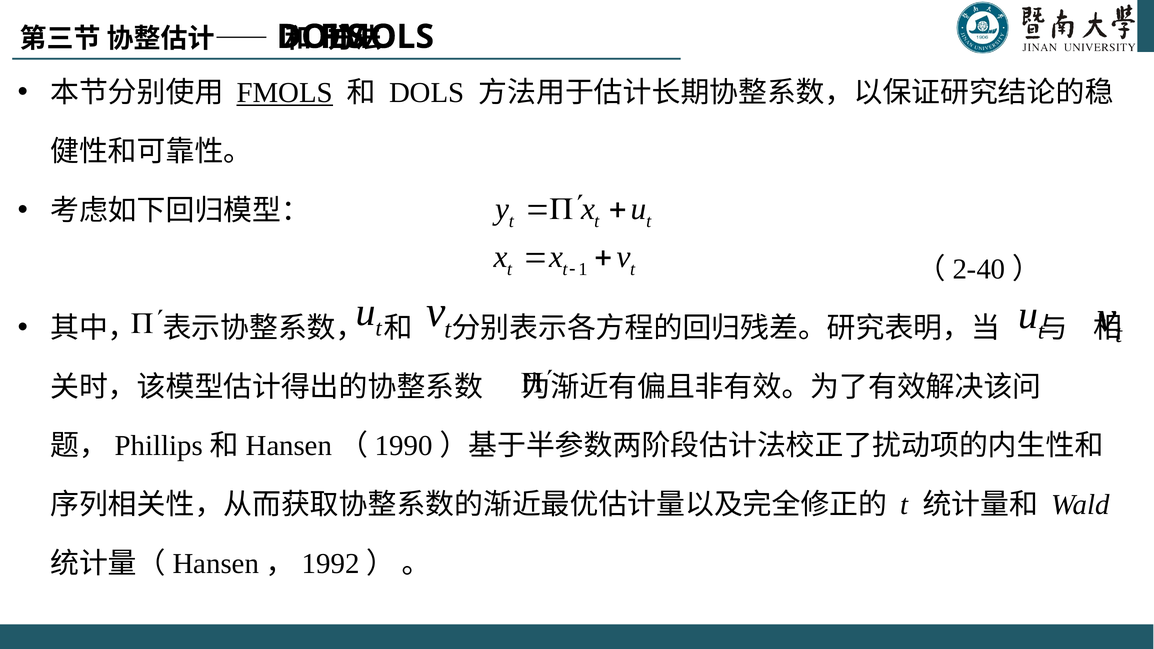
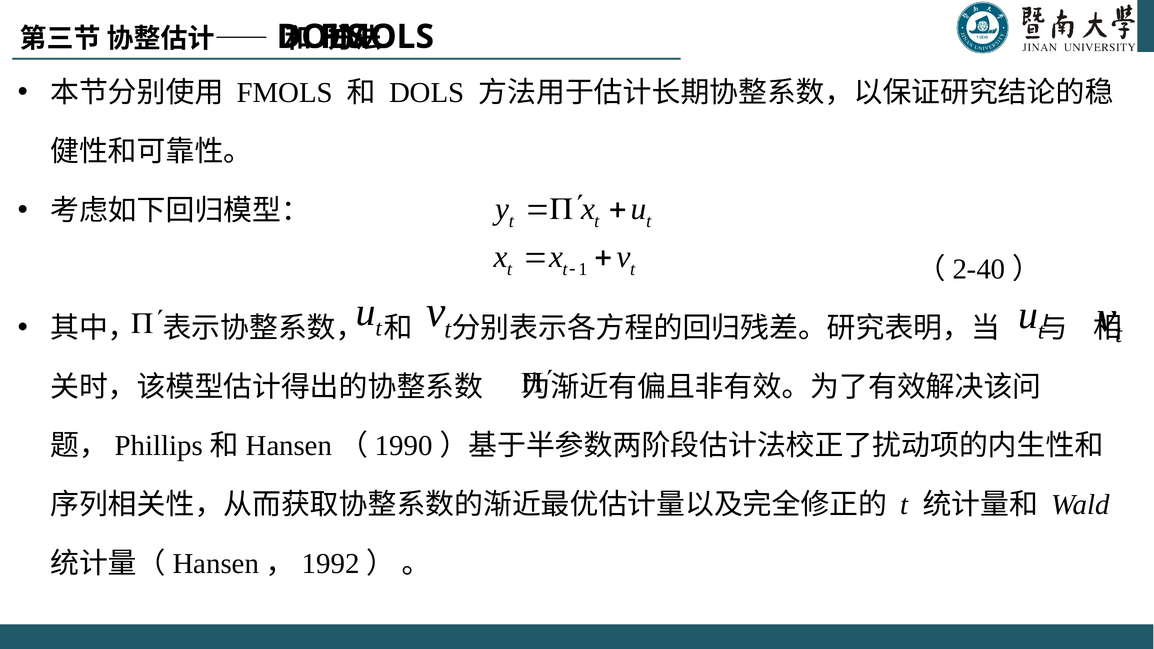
FMOLS underline: present -> none (285, 93)
